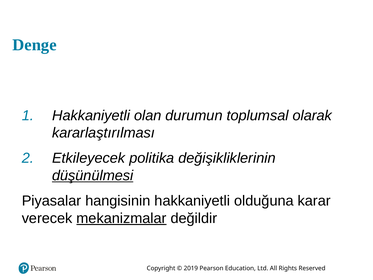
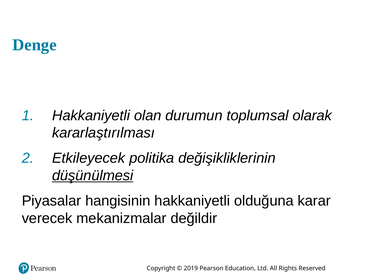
mekanizmalar underline: present -> none (121, 218)
